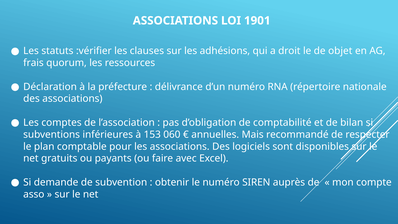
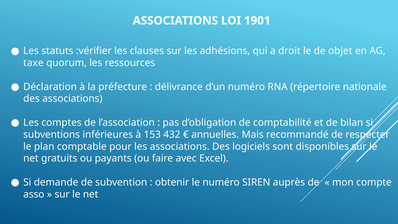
frais: frais -> taxe (33, 63)
060: 060 -> 432 (172, 134)
